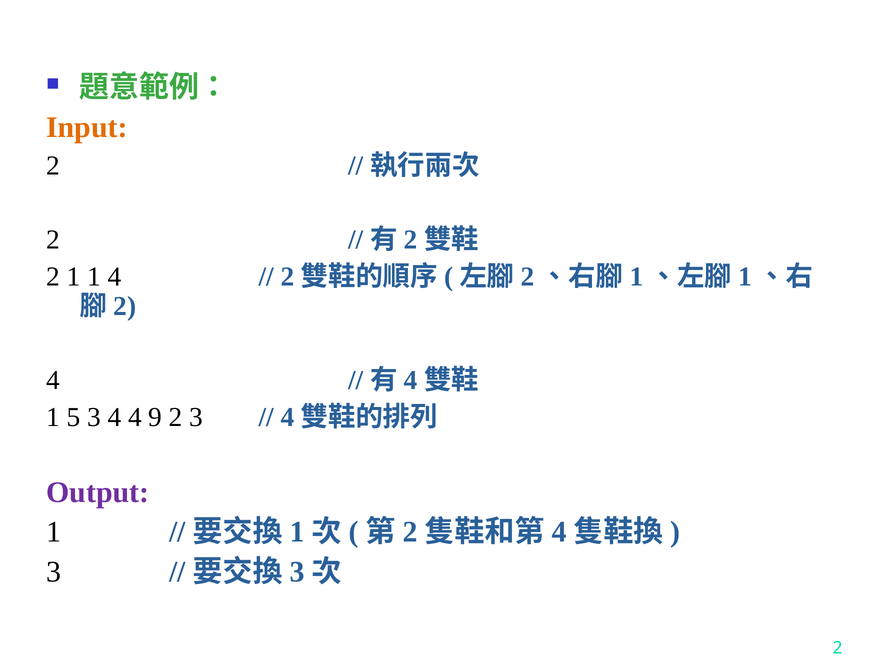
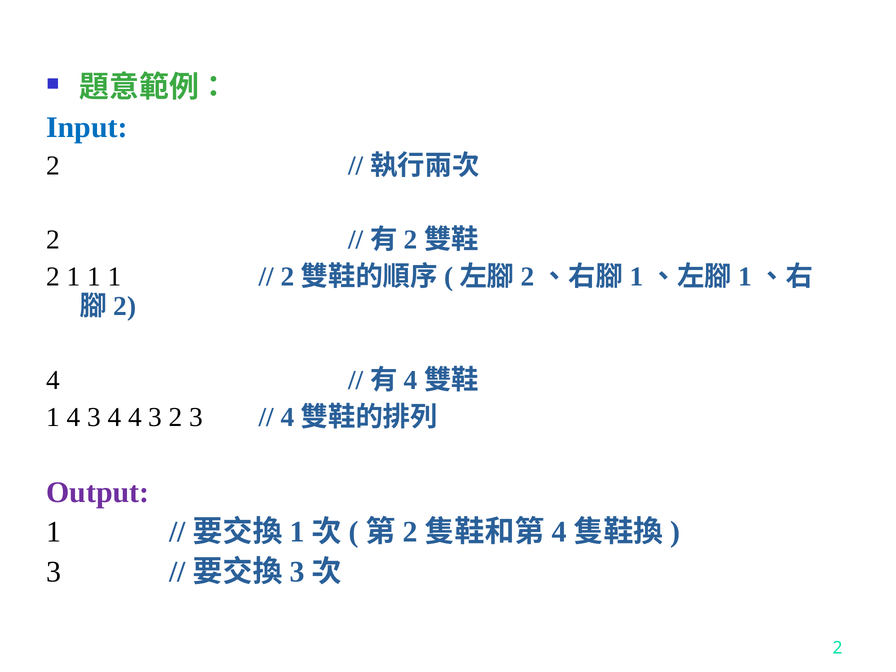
Input colour: orange -> blue (87, 127)
1 1 4: 4 -> 1 (114, 277)
1 5: 5 -> 4 (74, 417)
4 4 9: 9 -> 3 (155, 417)
